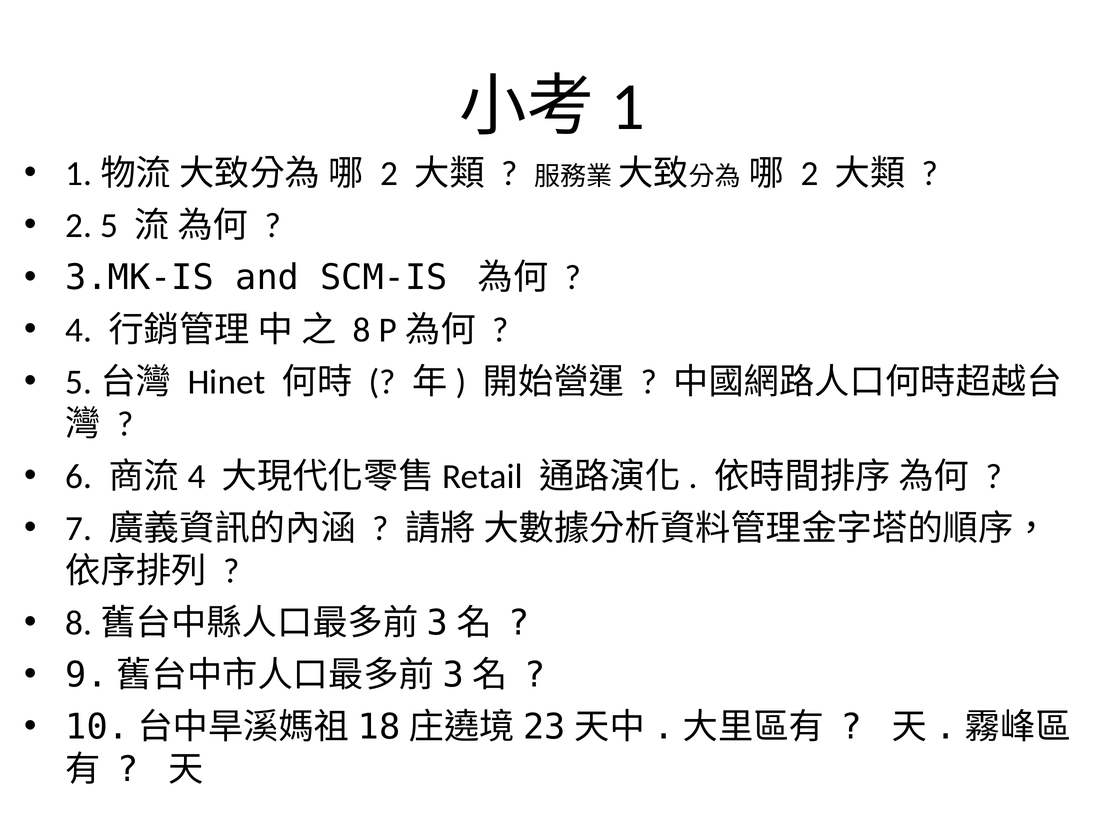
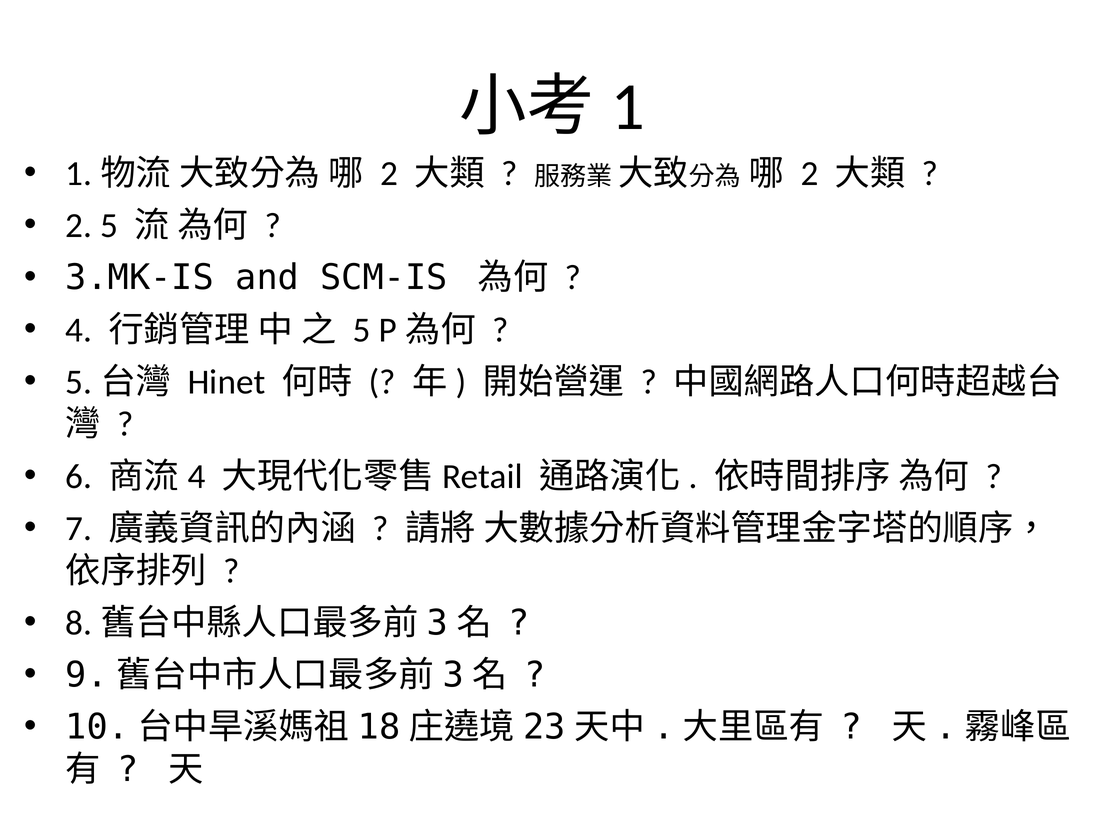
8: 8 -> 5 (362, 330)
